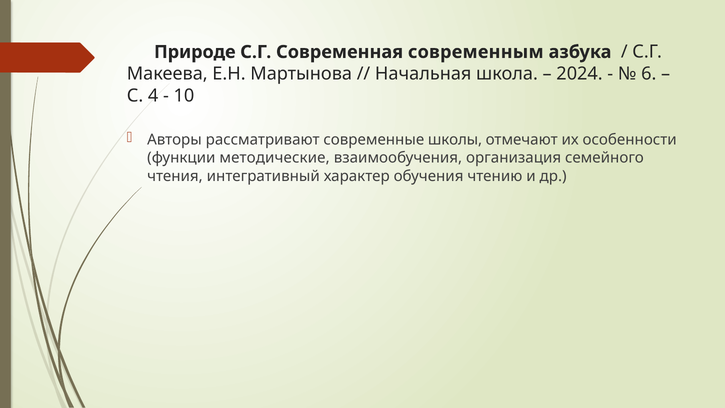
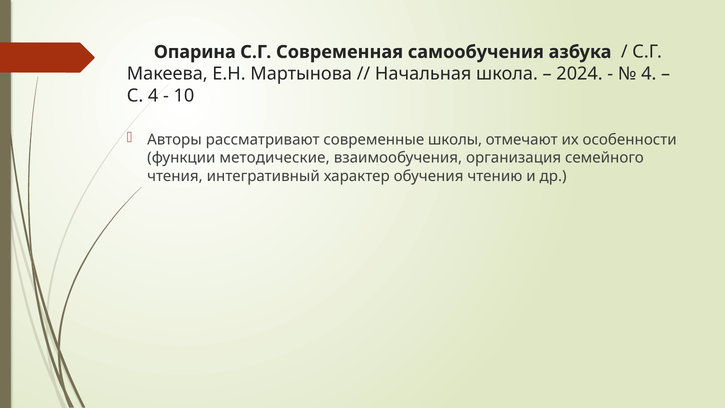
Природе: Природе -> Опарина (195, 52)
современным: современным -> самообучения (476, 52)
6: 6 -> 4 (649, 74)
